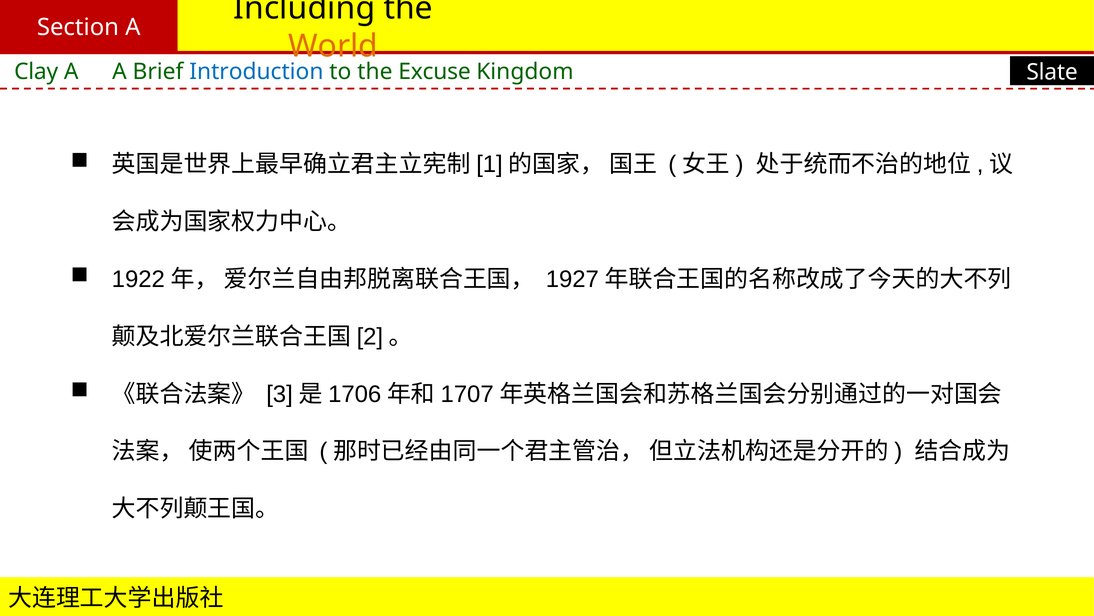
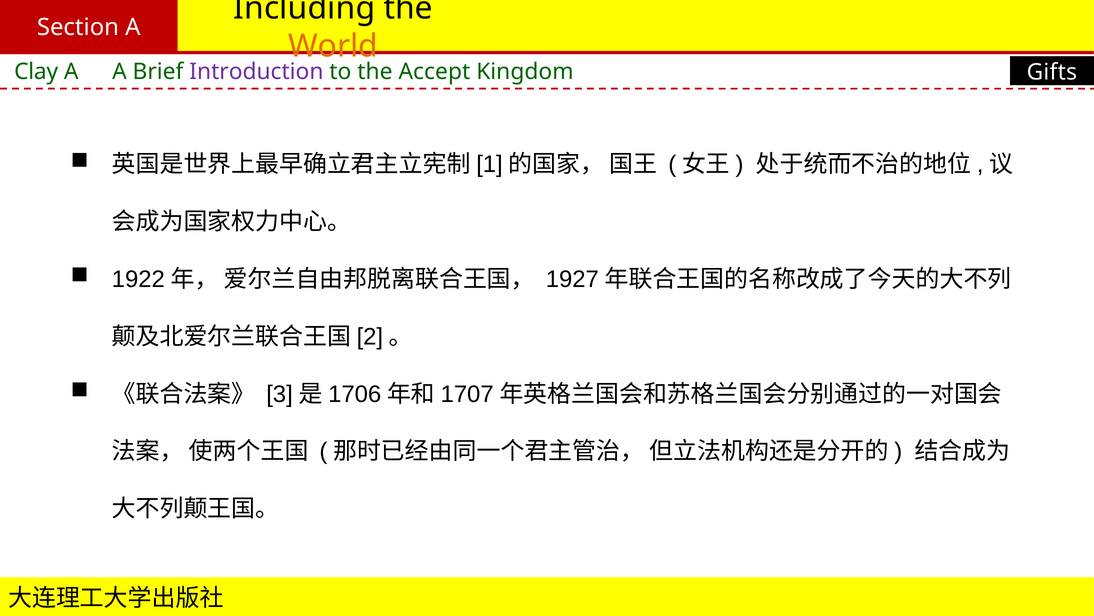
Introduction colour: blue -> purple (256, 72)
Excuse: Excuse -> Accept (434, 72)
Slate: Slate -> Gifts (1052, 72)
